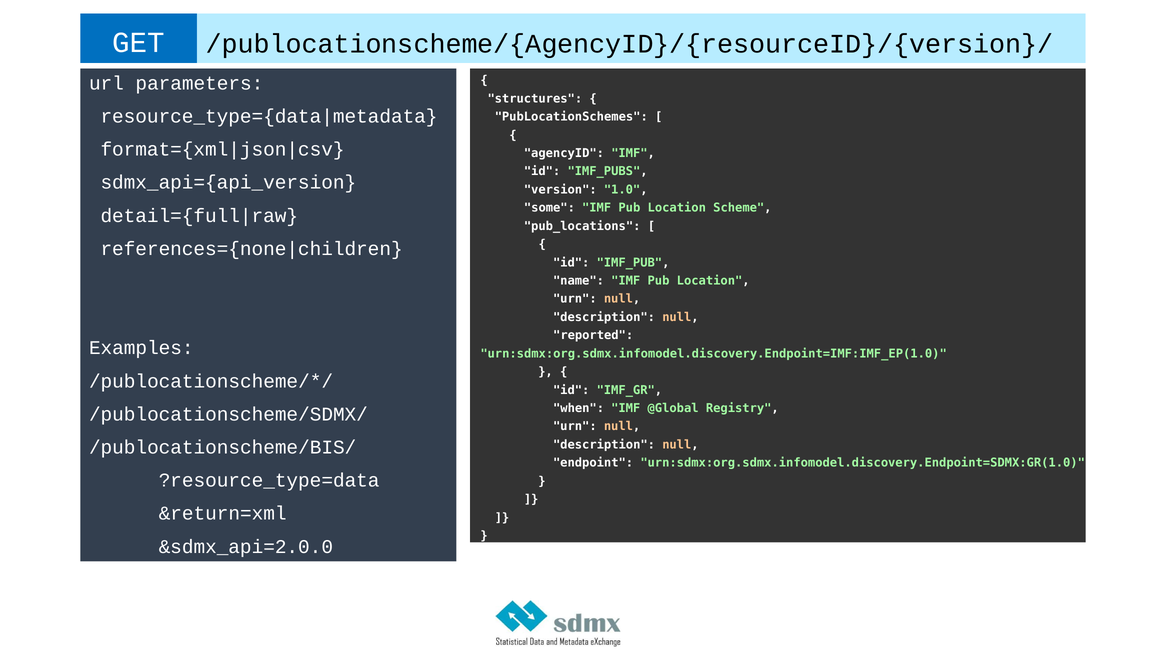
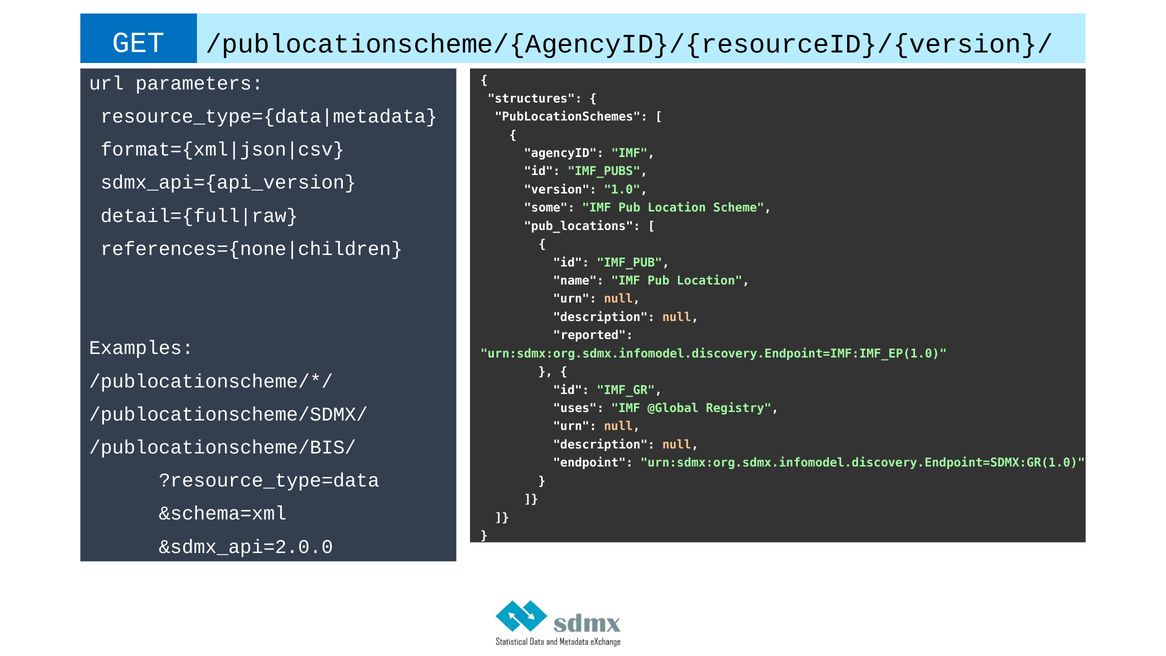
when: when -> uses (579, 408)
&return=xml: &return=xml -> &schema=xml (223, 513)
